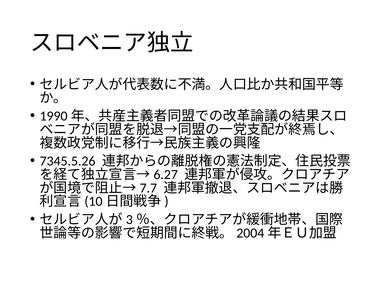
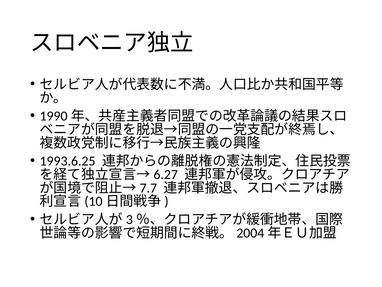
7345.5.26: 7345.5.26 -> 1993.6.25 (68, 161)
